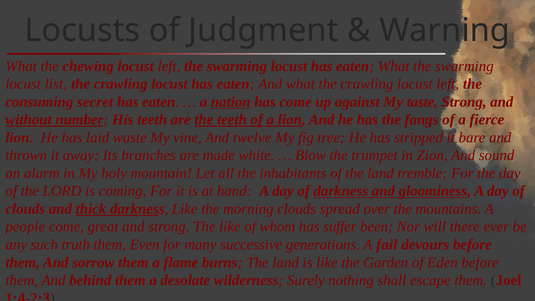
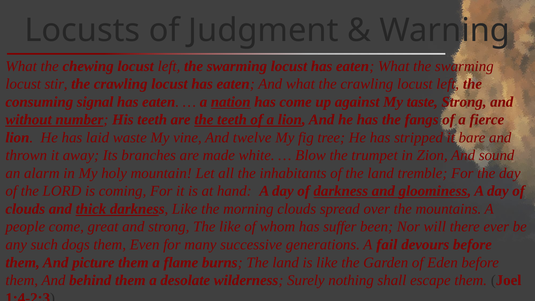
list: list -> stir (56, 84)
secret: secret -> signal (95, 102)
truth: truth -> dogs (76, 245)
sorrow: sorrow -> picture (93, 262)
